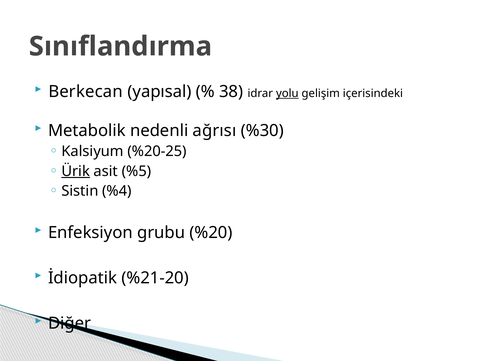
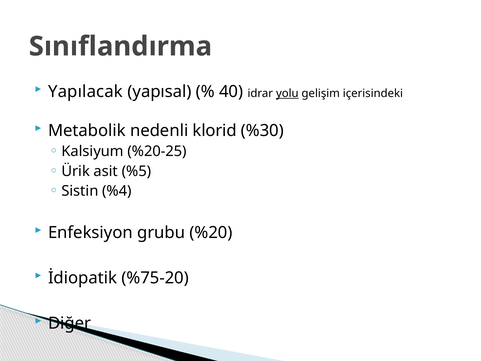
Berkecan: Berkecan -> Yapılacak (86, 91)
38: 38 -> 40 (231, 91)
ağrısı: ağrısı -> klorid (215, 130)
Ürik underline: present -> none (76, 171)
%21-20: %21-20 -> %75-20 (155, 278)
